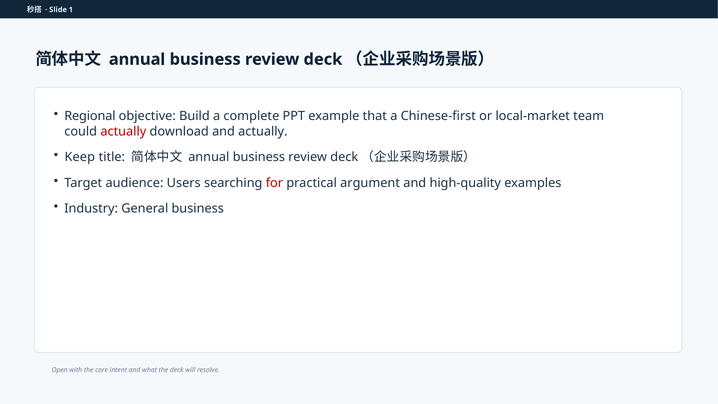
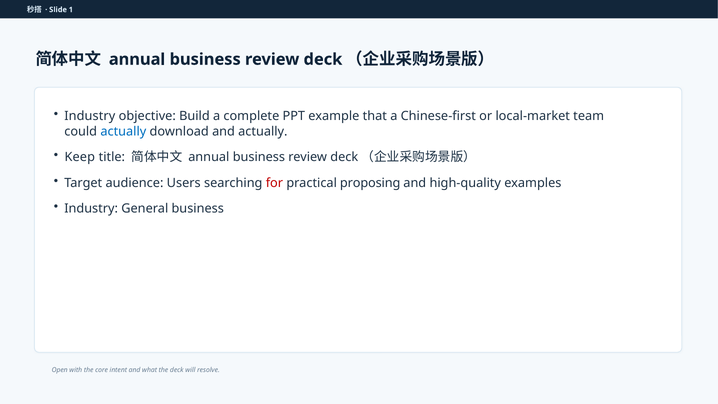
Regional: Regional -> Industry (90, 116)
actually colour: red -> blue (123, 131)
argument: argument -> proposing (370, 183)
